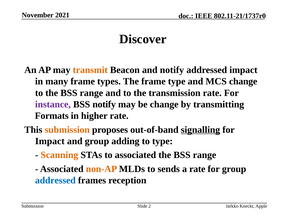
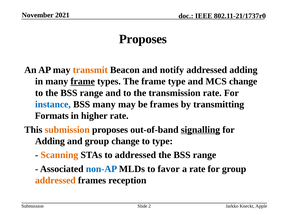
Discover: Discover -> Proposes (143, 39)
addressed impact: impact -> adding (243, 70)
frame underline: none -> present (83, 81)
instance colour: purple -> blue (53, 104)
BSS notify: notify -> many (104, 104)
be change: change -> frames (164, 104)
Impact: Impact -> Adding (50, 141)
group adding: adding -> change (125, 141)
to associated: associated -> addressed (135, 155)
non-AP colour: orange -> blue (101, 168)
sends: sends -> favor (169, 168)
addressed colour: blue -> orange (55, 180)
